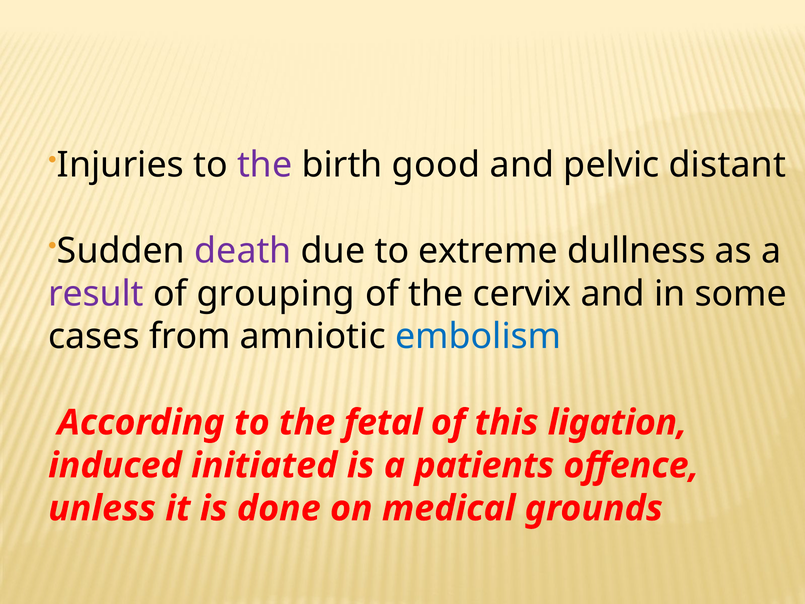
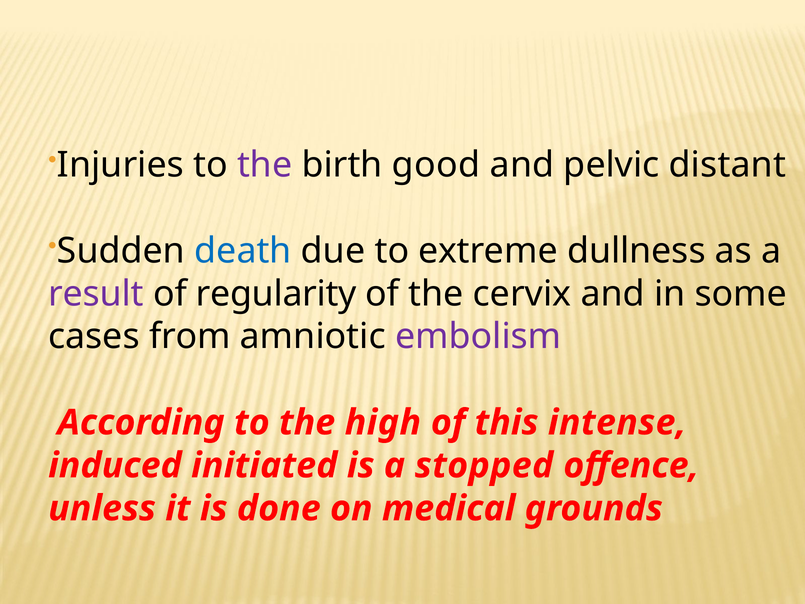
death colour: purple -> blue (243, 251)
grouping: grouping -> regularity (276, 294)
embolism colour: blue -> purple (478, 337)
fetal: fetal -> high (383, 422)
ligation: ligation -> intense (617, 422)
patients: patients -> stopped (484, 465)
